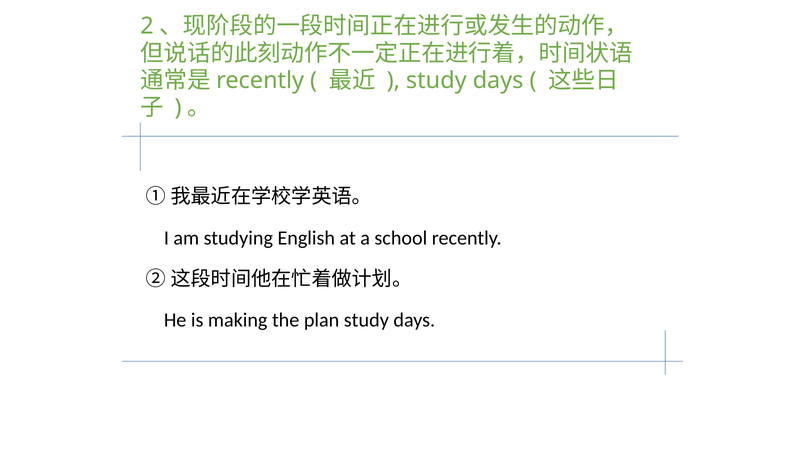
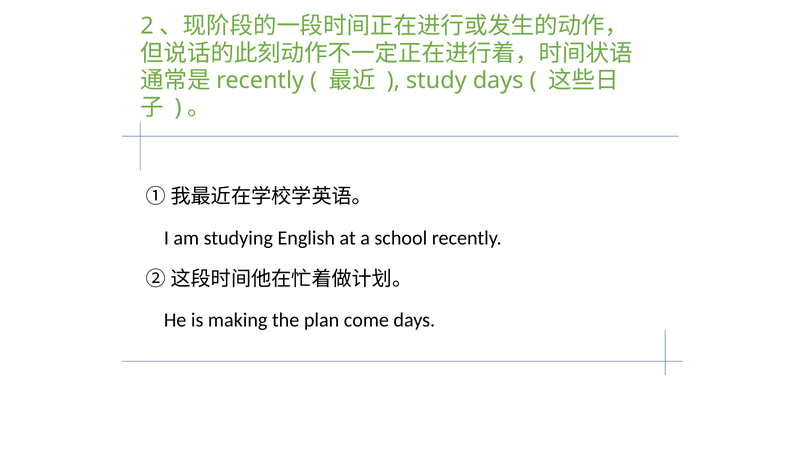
plan study: study -> come (366, 320)
